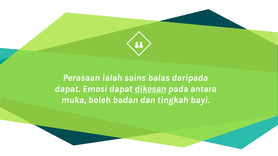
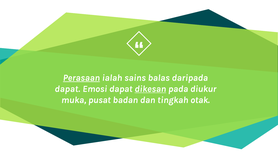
Perasaan underline: none -> present (81, 78)
antara: antara -> diukur (203, 89)
boleh: boleh -> pusat (99, 100)
bayi: bayi -> otak (200, 100)
